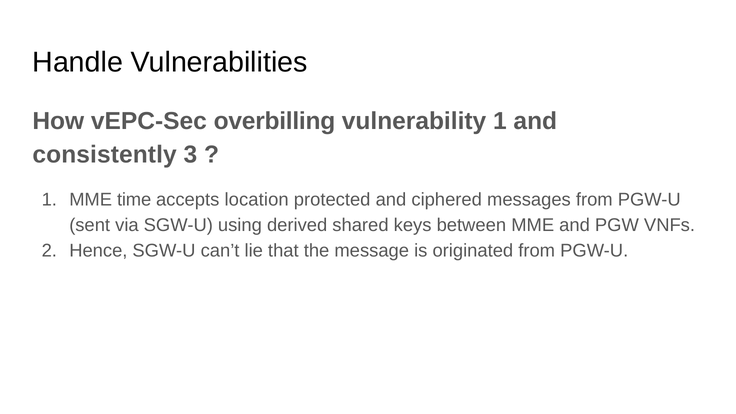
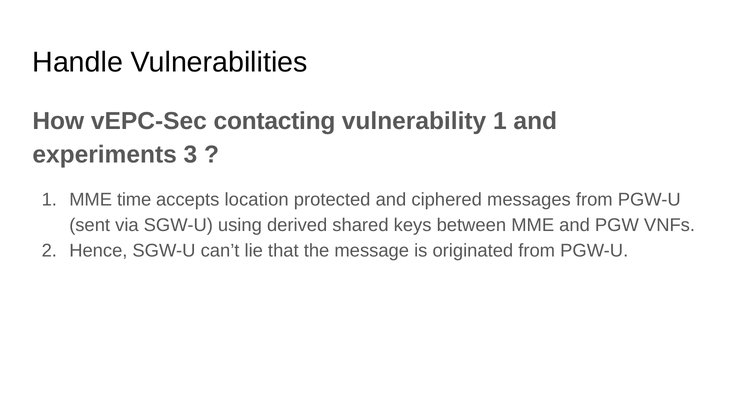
overbilling: overbilling -> contacting (274, 121)
consistently: consistently -> experiments (105, 155)
